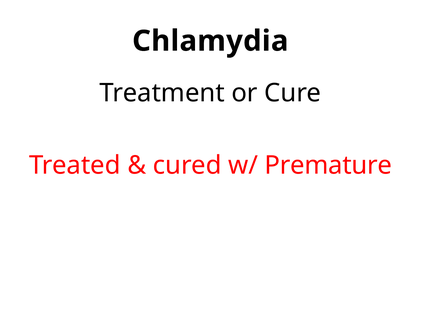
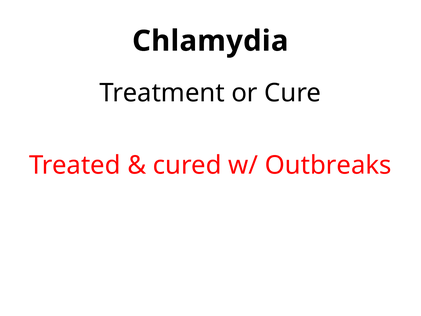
Premature: Premature -> Outbreaks (328, 165)
